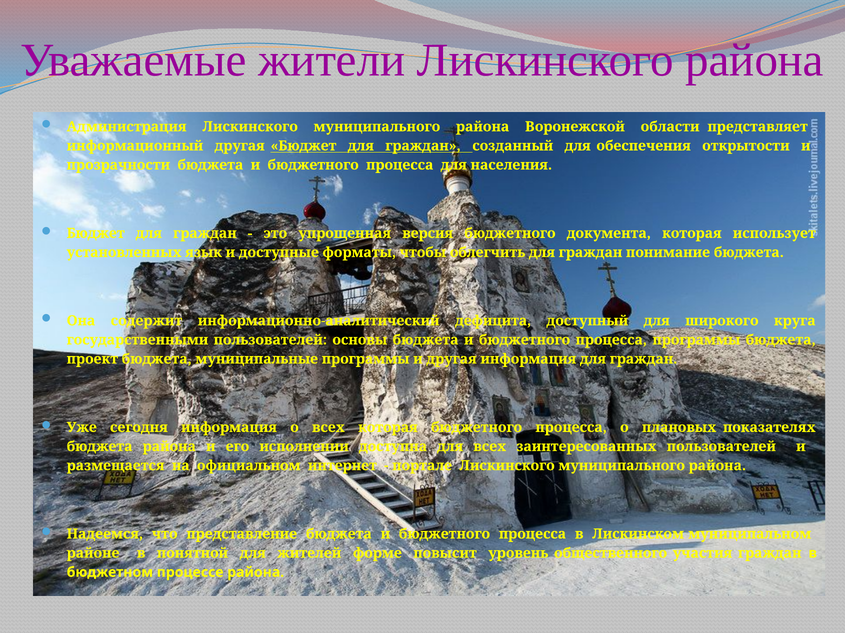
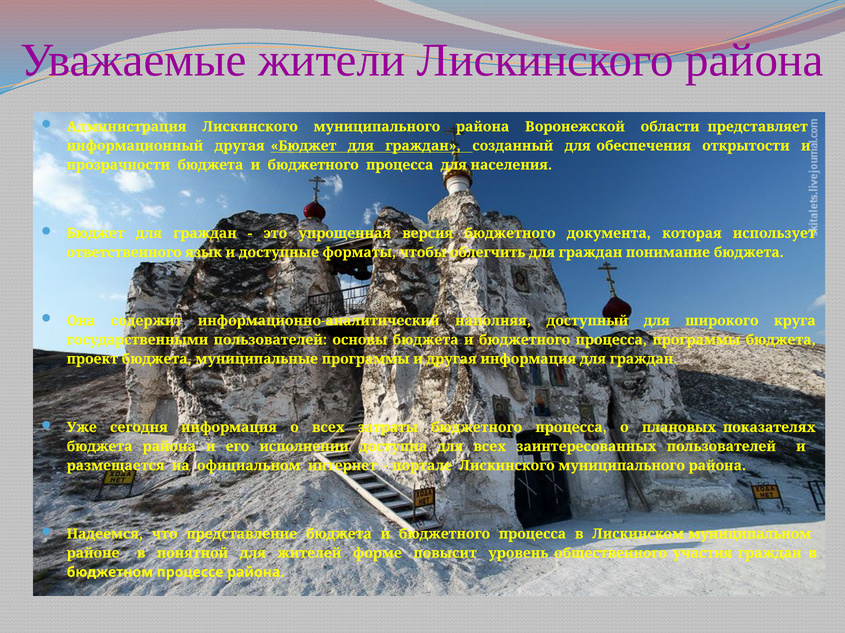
установленных: установленных -> ответственного (124, 253)
дефицита: дефицита -> наполняя (493, 321)
всех которая: которая -> затраты (388, 428)
